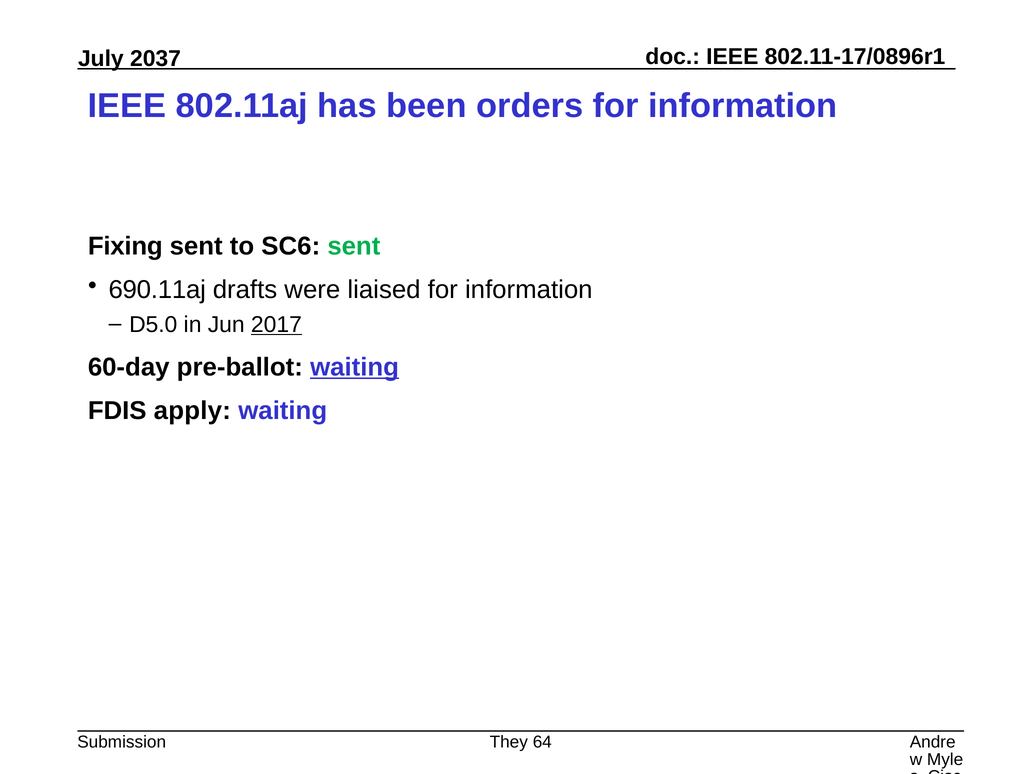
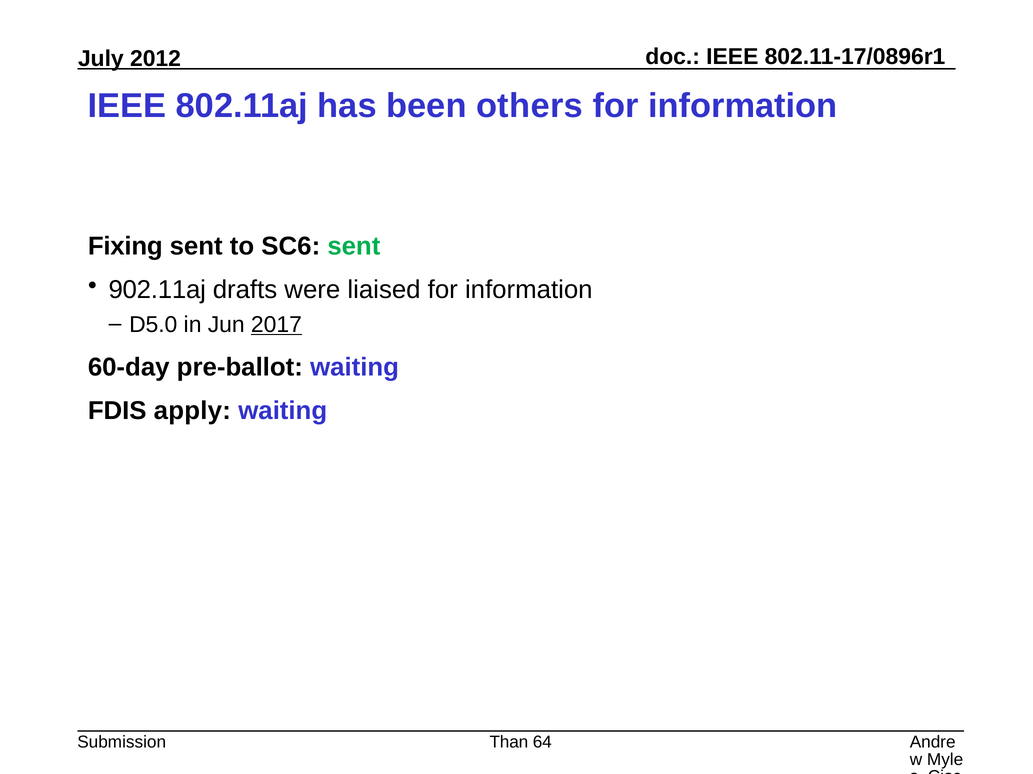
2037: 2037 -> 2012 (155, 59)
orders: orders -> others (530, 106)
690.11aj: 690.11aj -> 902.11aj (157, 290)
waiting underline: present -> none (355, 367)
They: They -> Than (509, 743)
